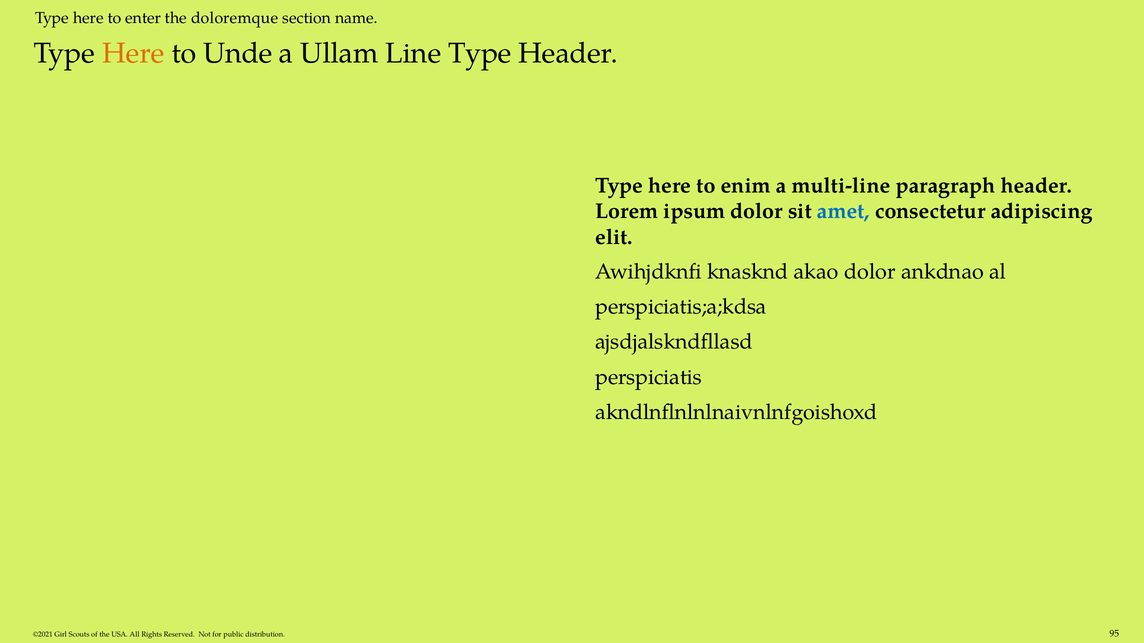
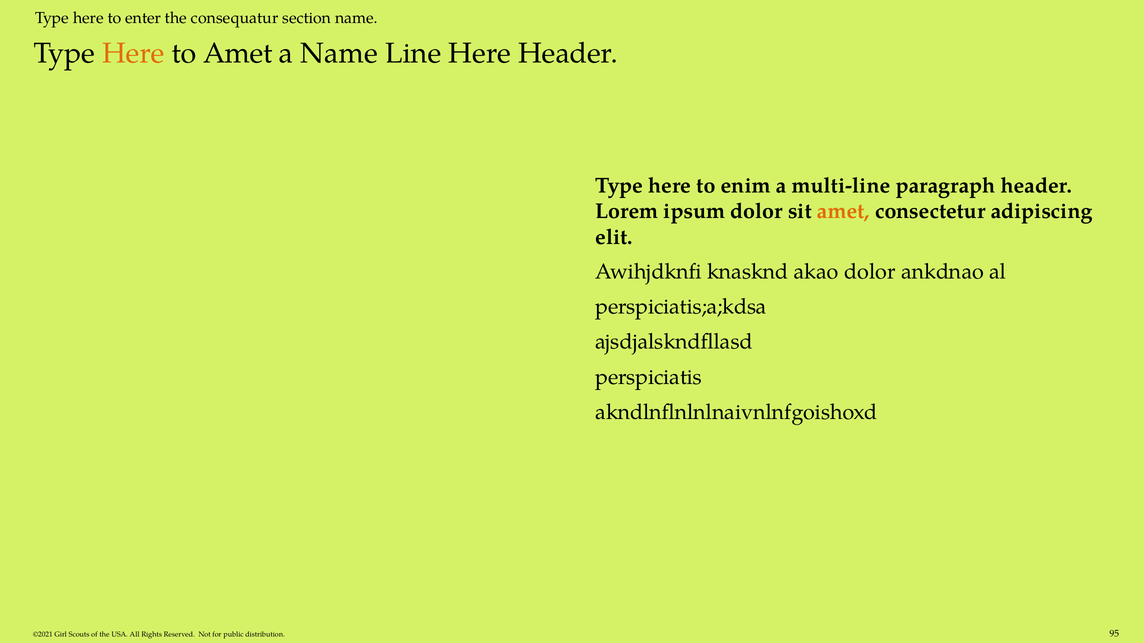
doloremque: doloremque -> consequatur (235, 18)
to Unde: Unde -> Amet (238, 53)
a Ullam: Ullam -> Name (339, 53)
Line Type: Type -> Here (480, 53)
amet colour: blue -> orange (843, 212)
